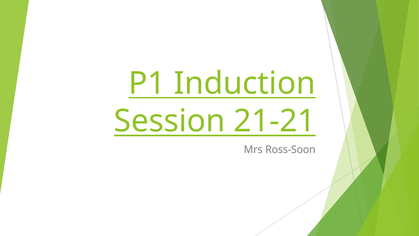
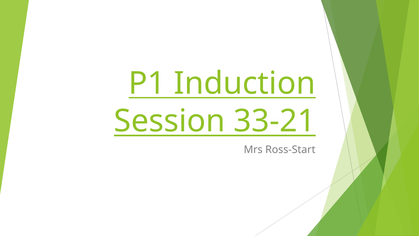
21-21: 21-21 -> 33-21 (275, 121)
Ross-Soon: Ross-Soon -> Ross-Start (290, 150)
